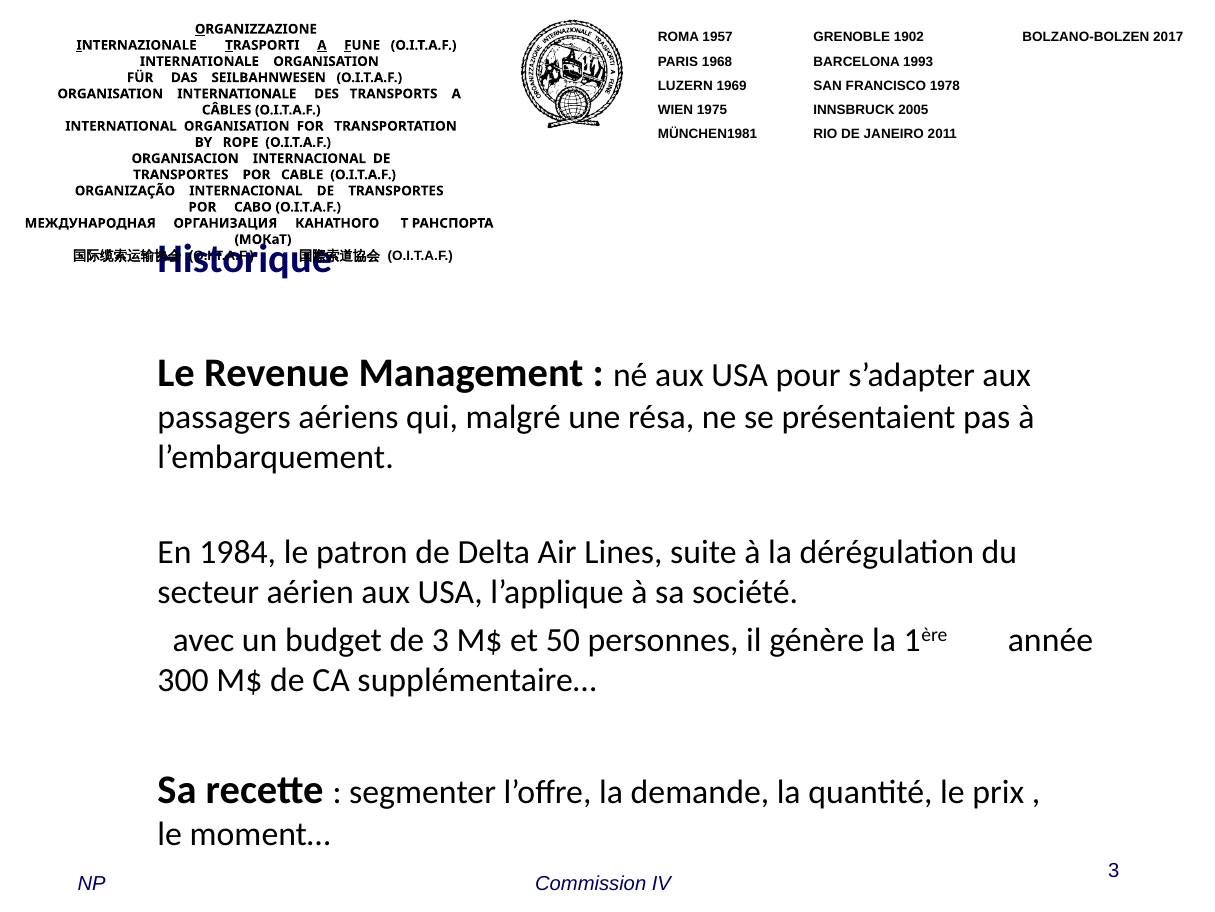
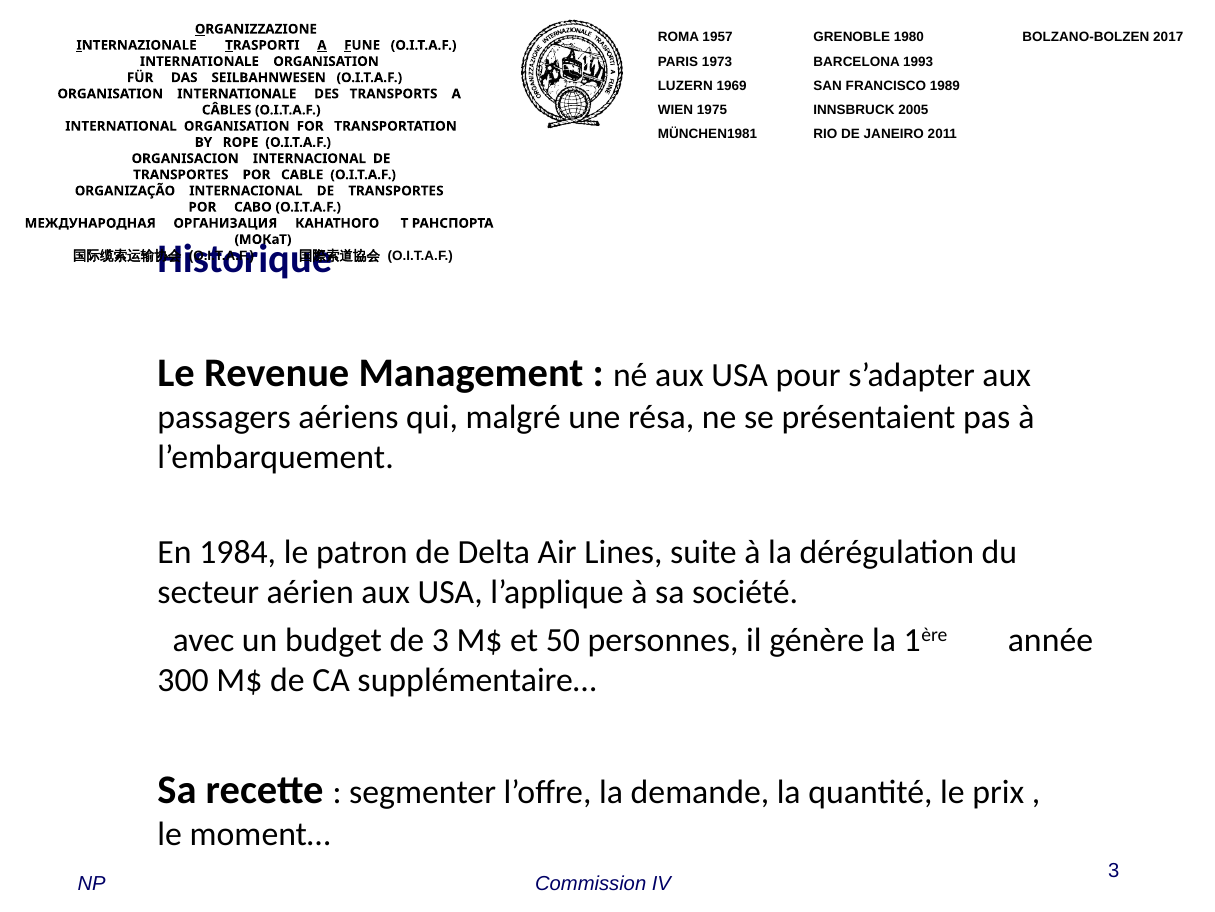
1902: 1902 -> 1980 (909, 37)
1968: 1968 -> 1973 (717, 62)
1978: 1978 -> 1989 (945, 86)
